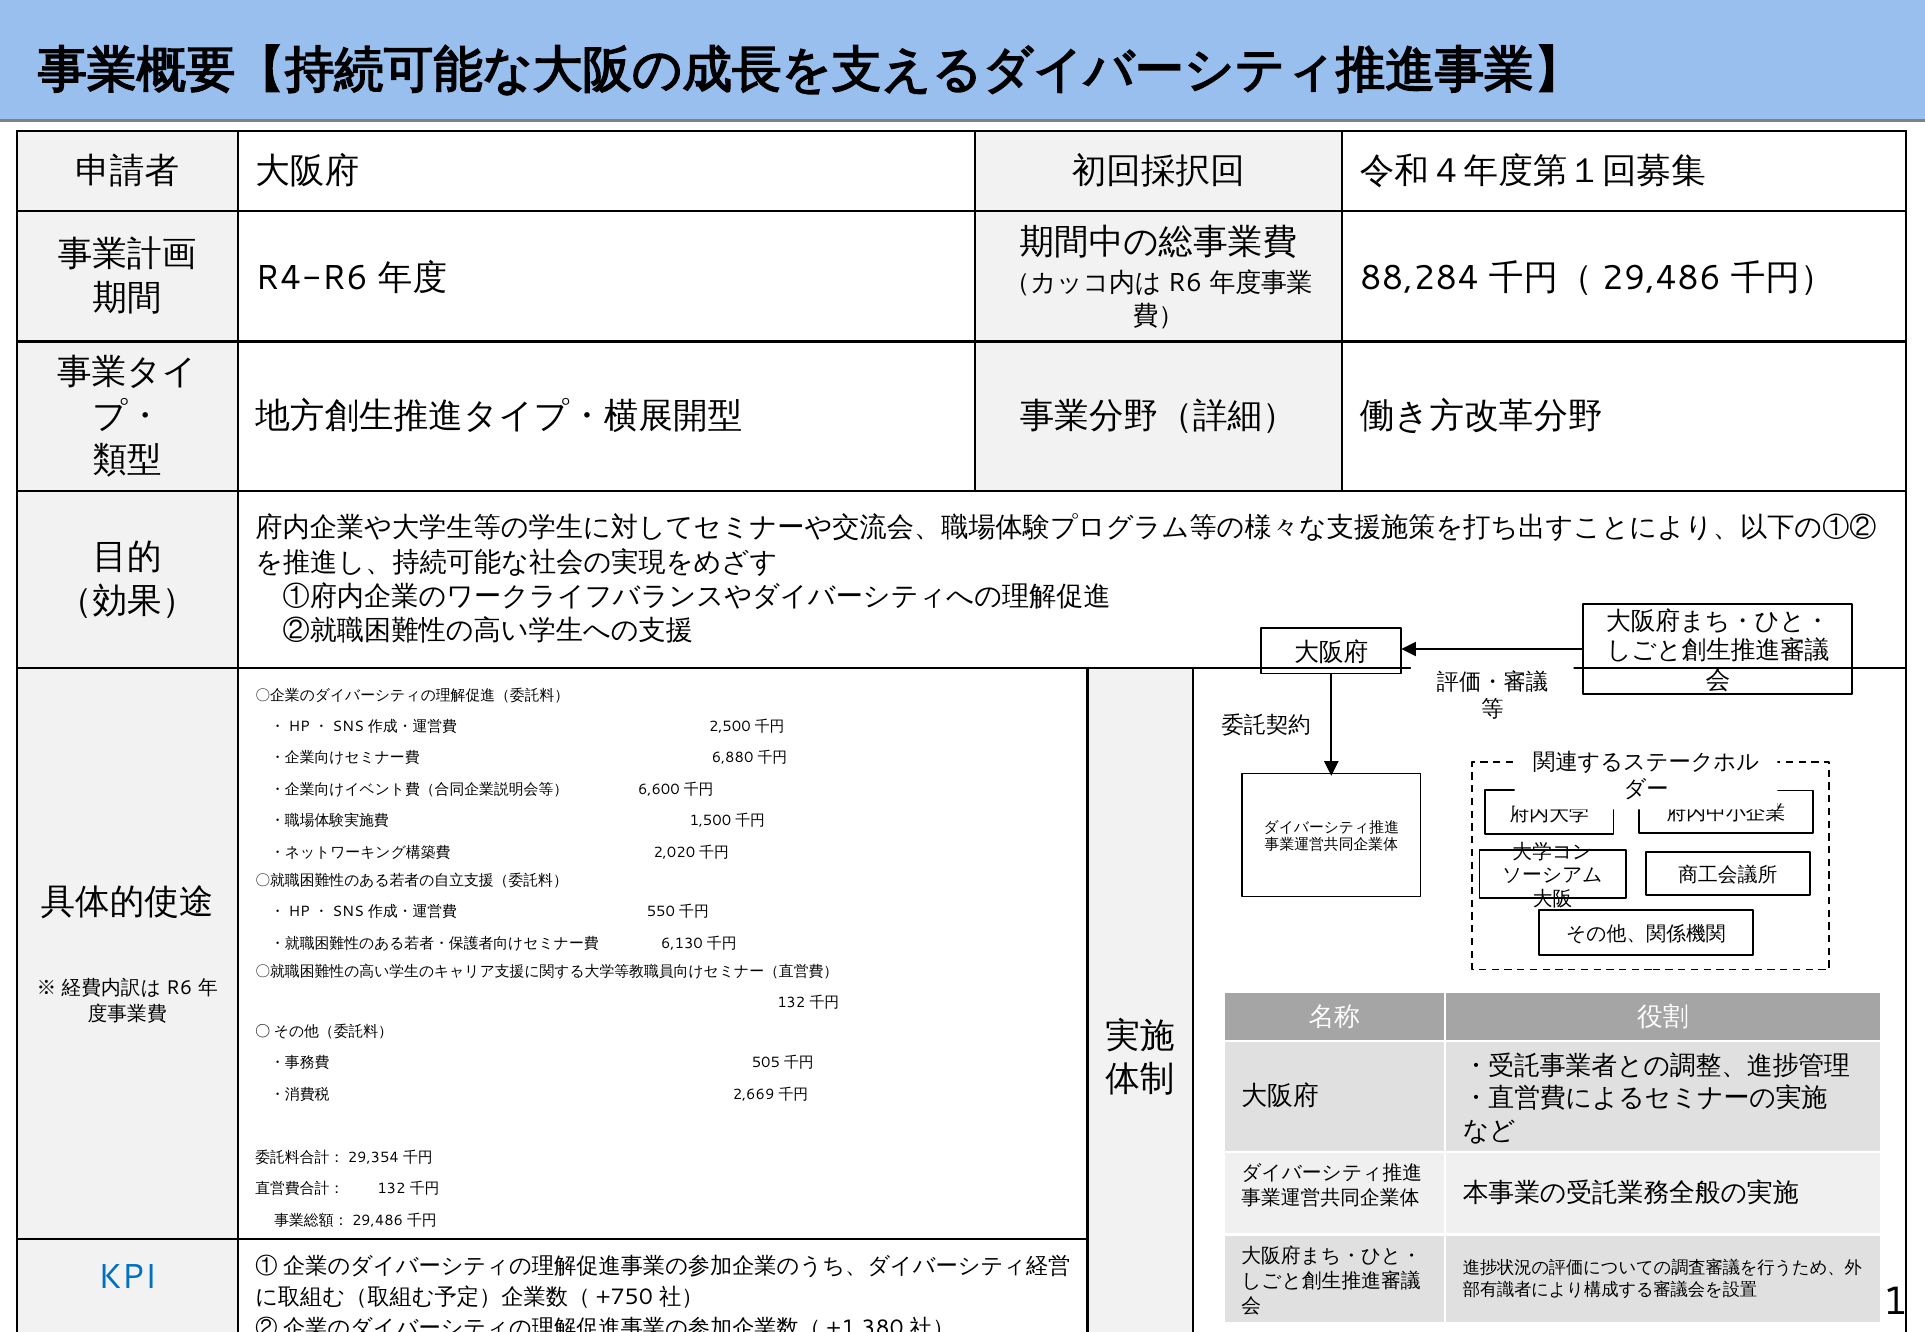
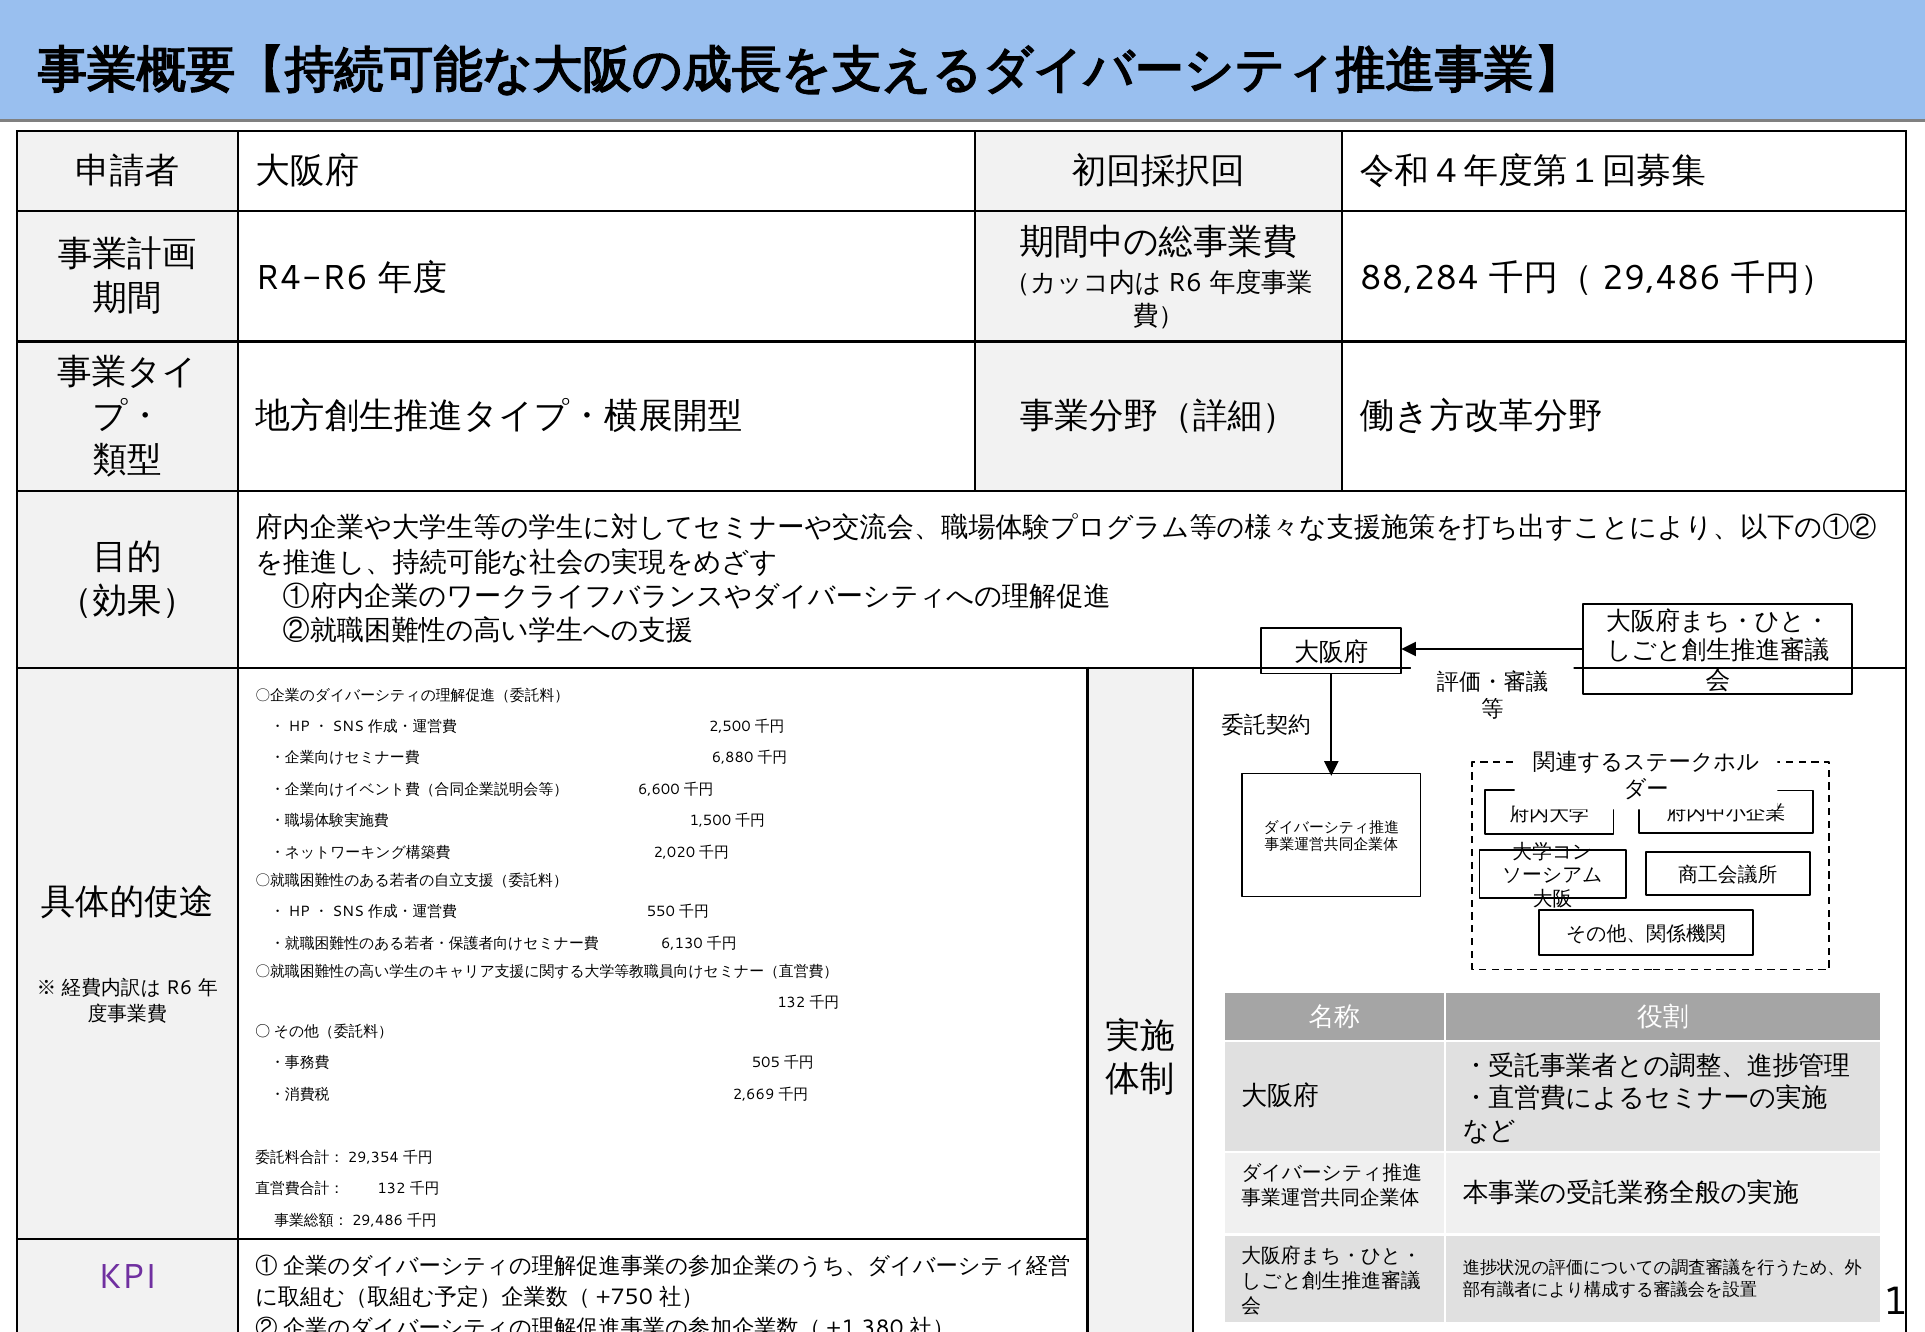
KPI colour: blue -> purple (127, 1278)
